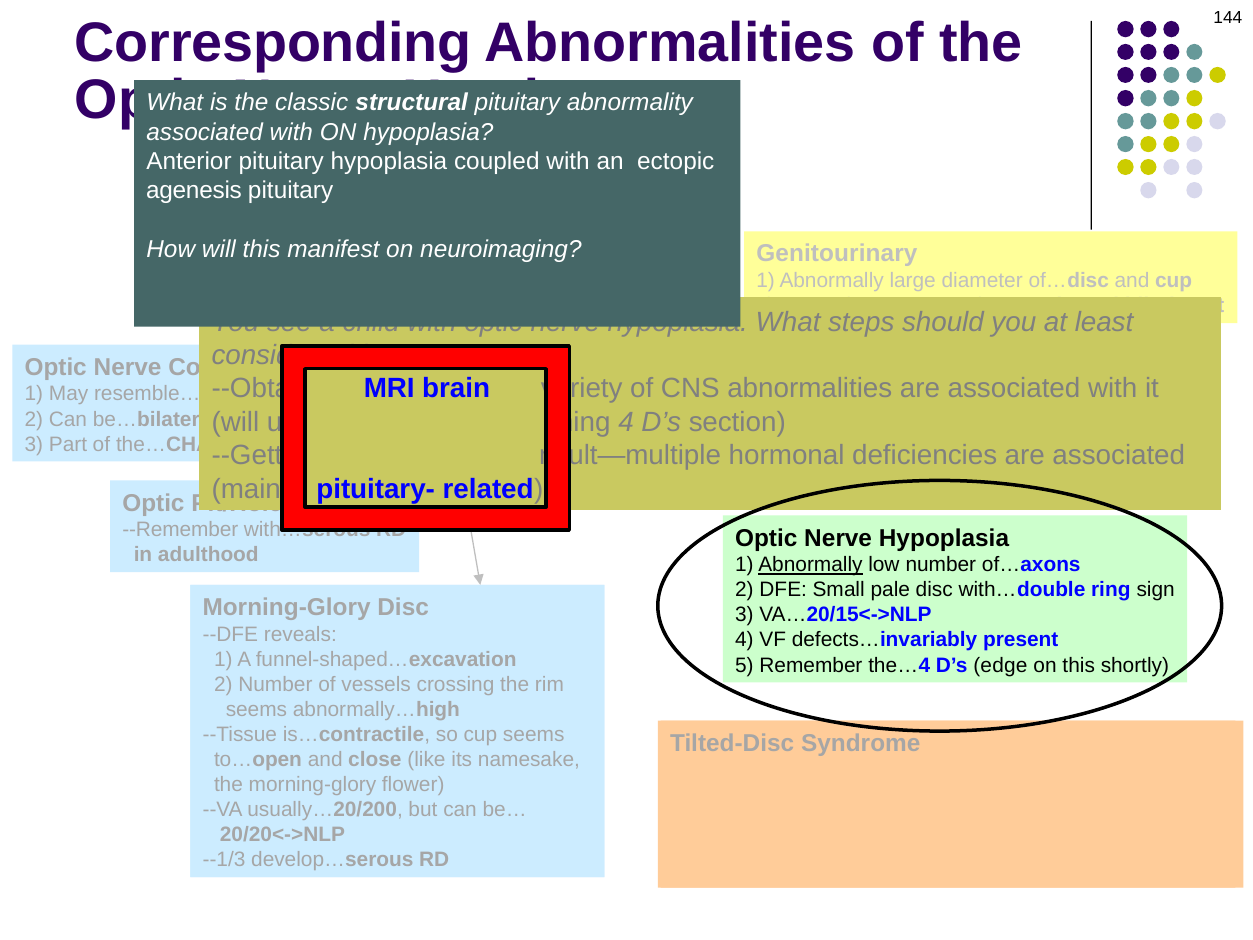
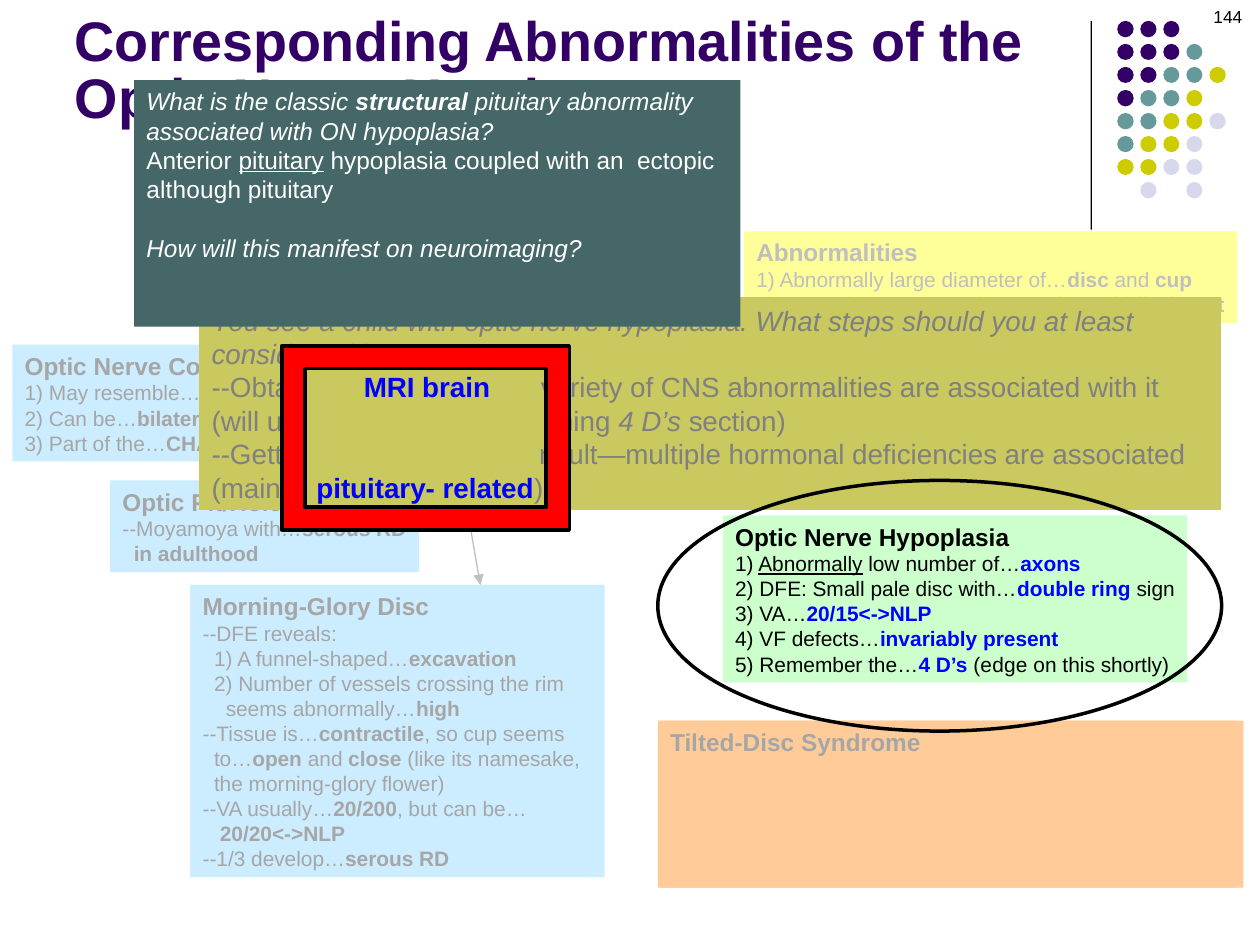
pituitary underline: none -> present (281, 161)
agenesis: agenesis -> although (194, 190)
Genitourinary: Genitourinary -> Abnormalities (837, 254)
--Remember: --Remember -> --Moyamoya (180, 530)
